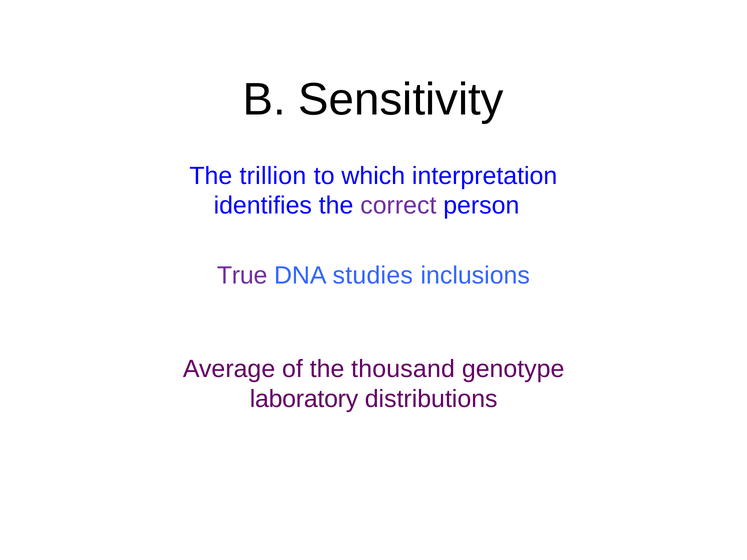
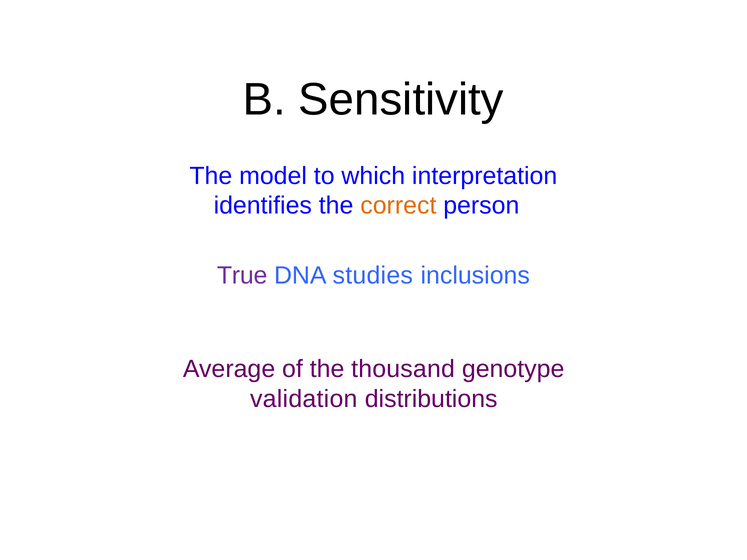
trillion: trillion -> model (273, 176)
correct colour: purple -> orange (398, 206)
laboratory: laboratory -> validation (304, 399)
